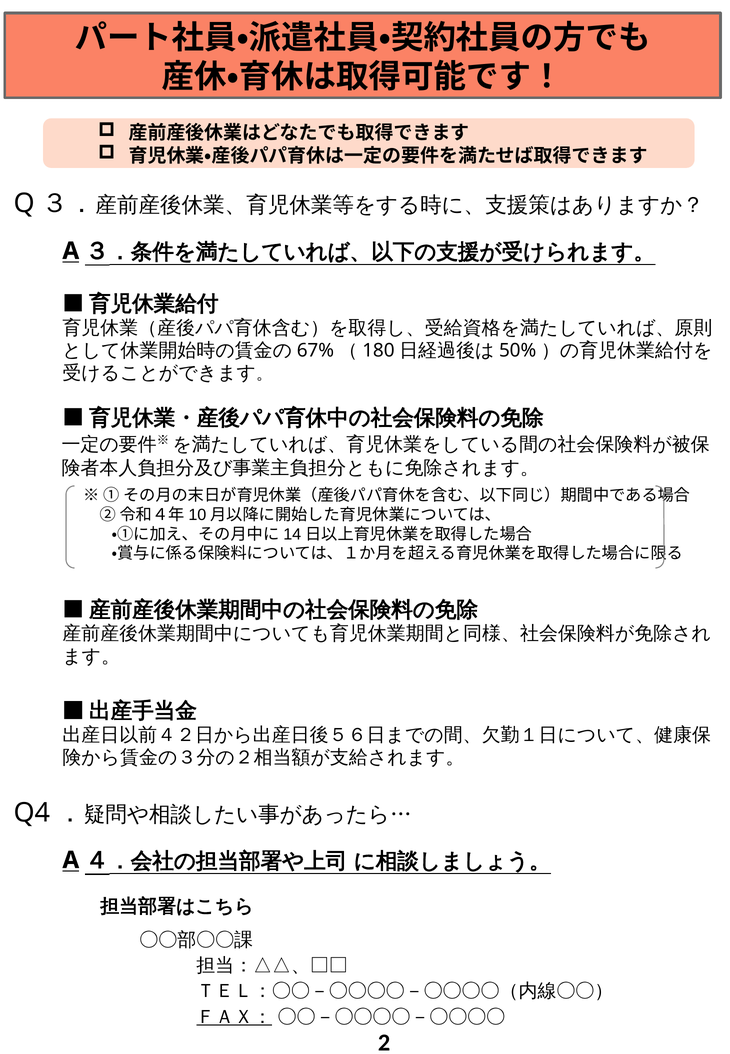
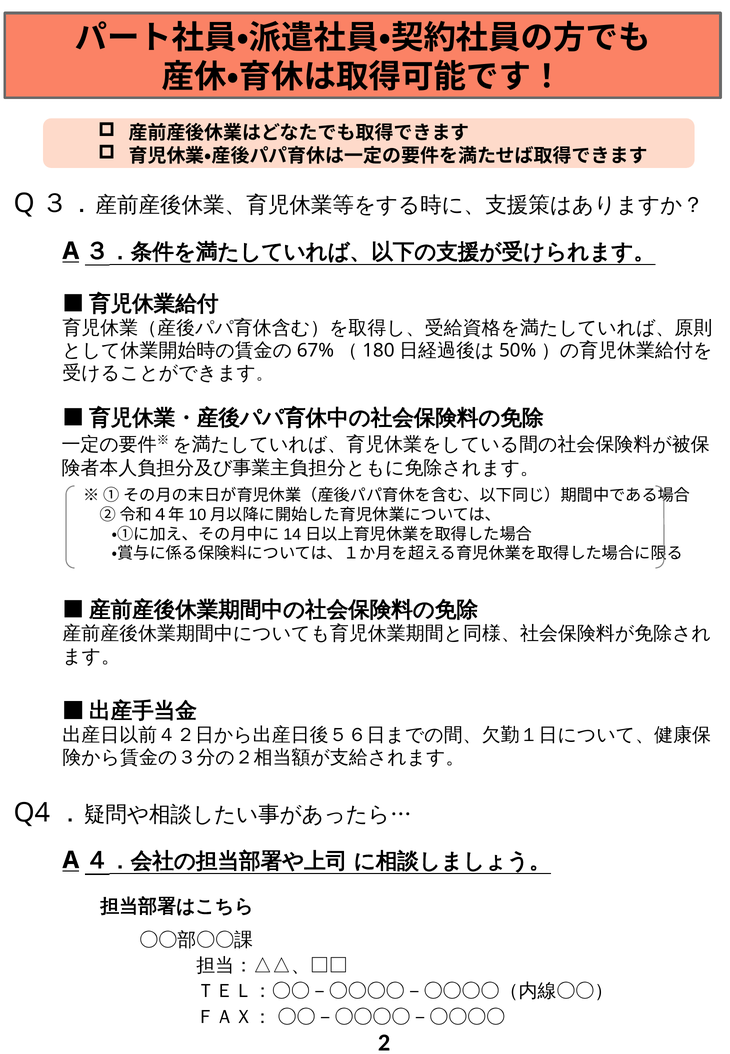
ＦＡＸ： underline: present -> none (234, 1017)
